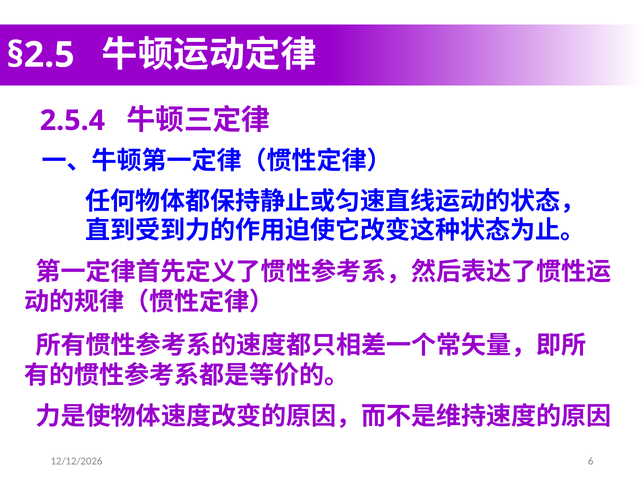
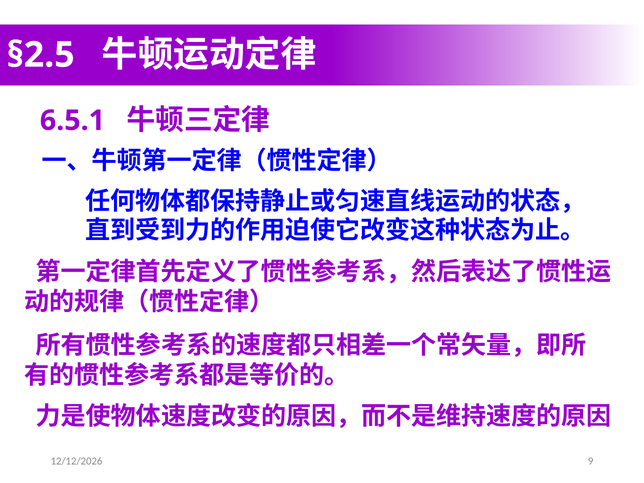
2.5.4: 2.5.4 -> 6.5.1 (72, 120)
6: 6 -> 9 (591, 461)
